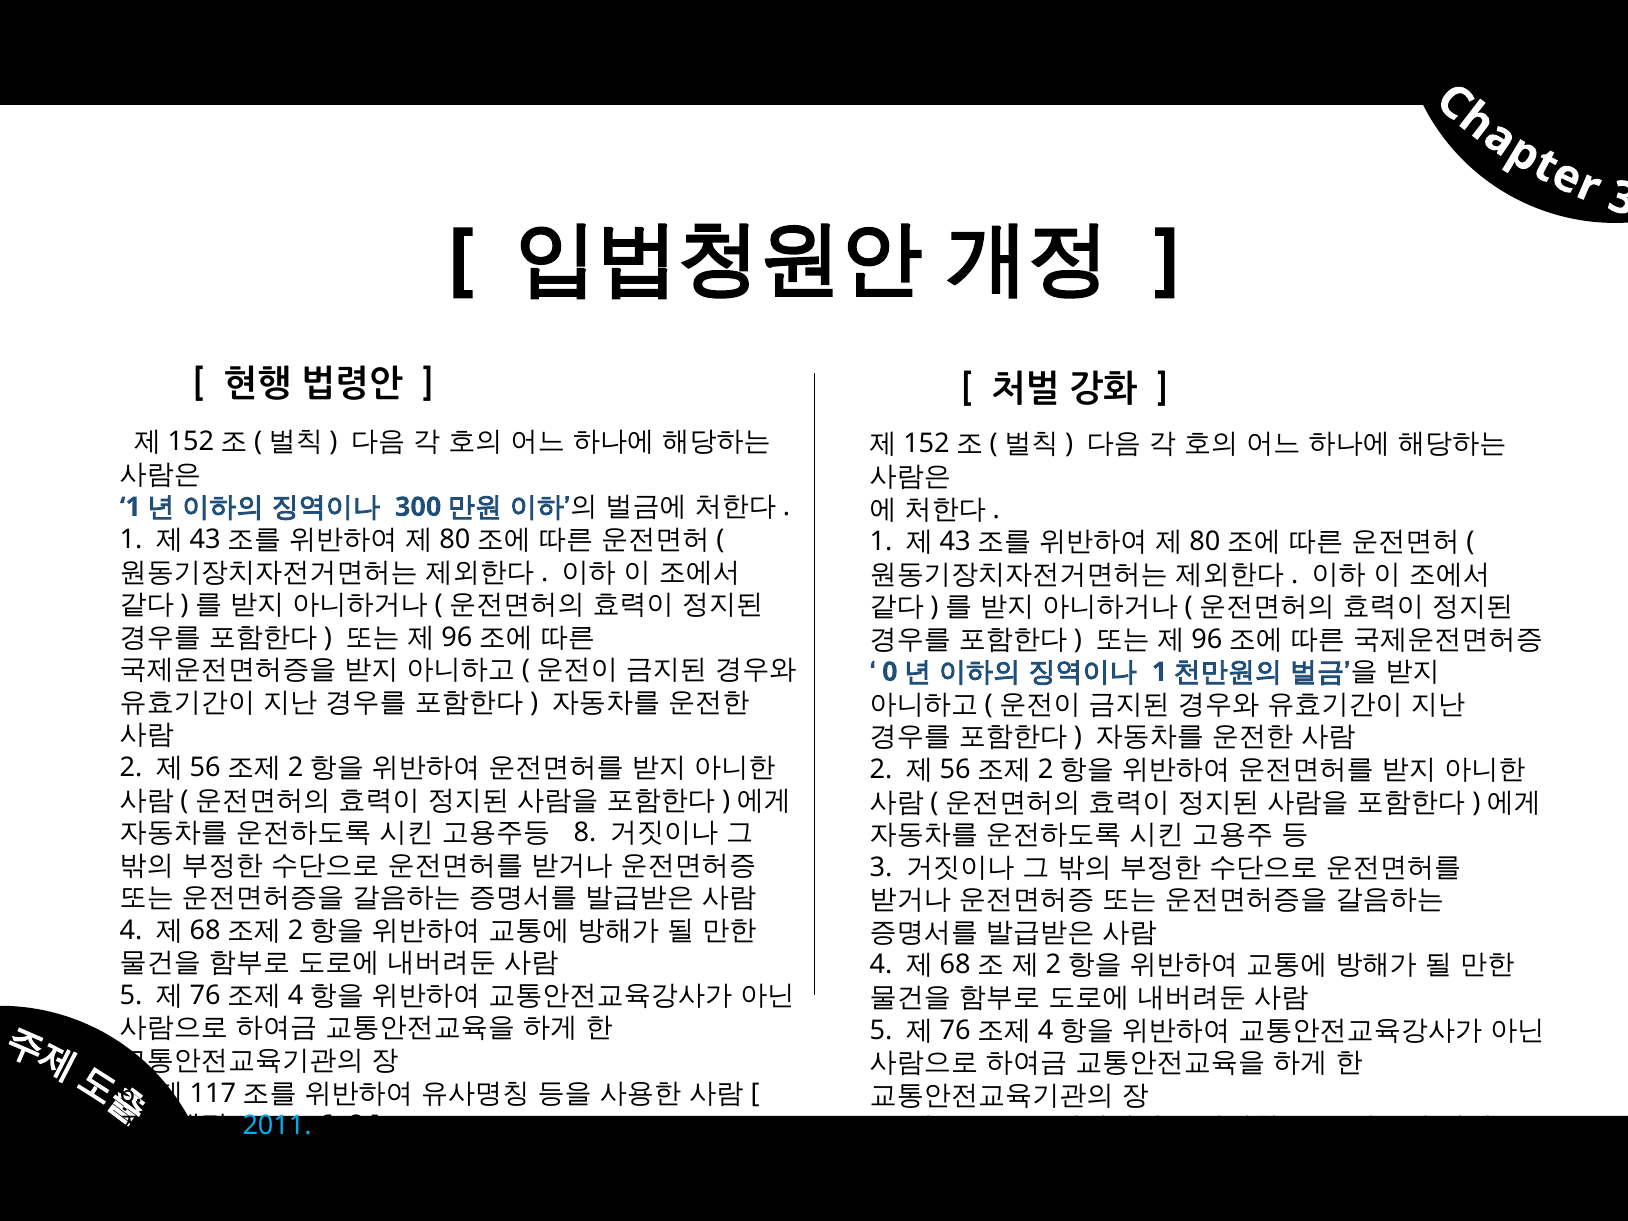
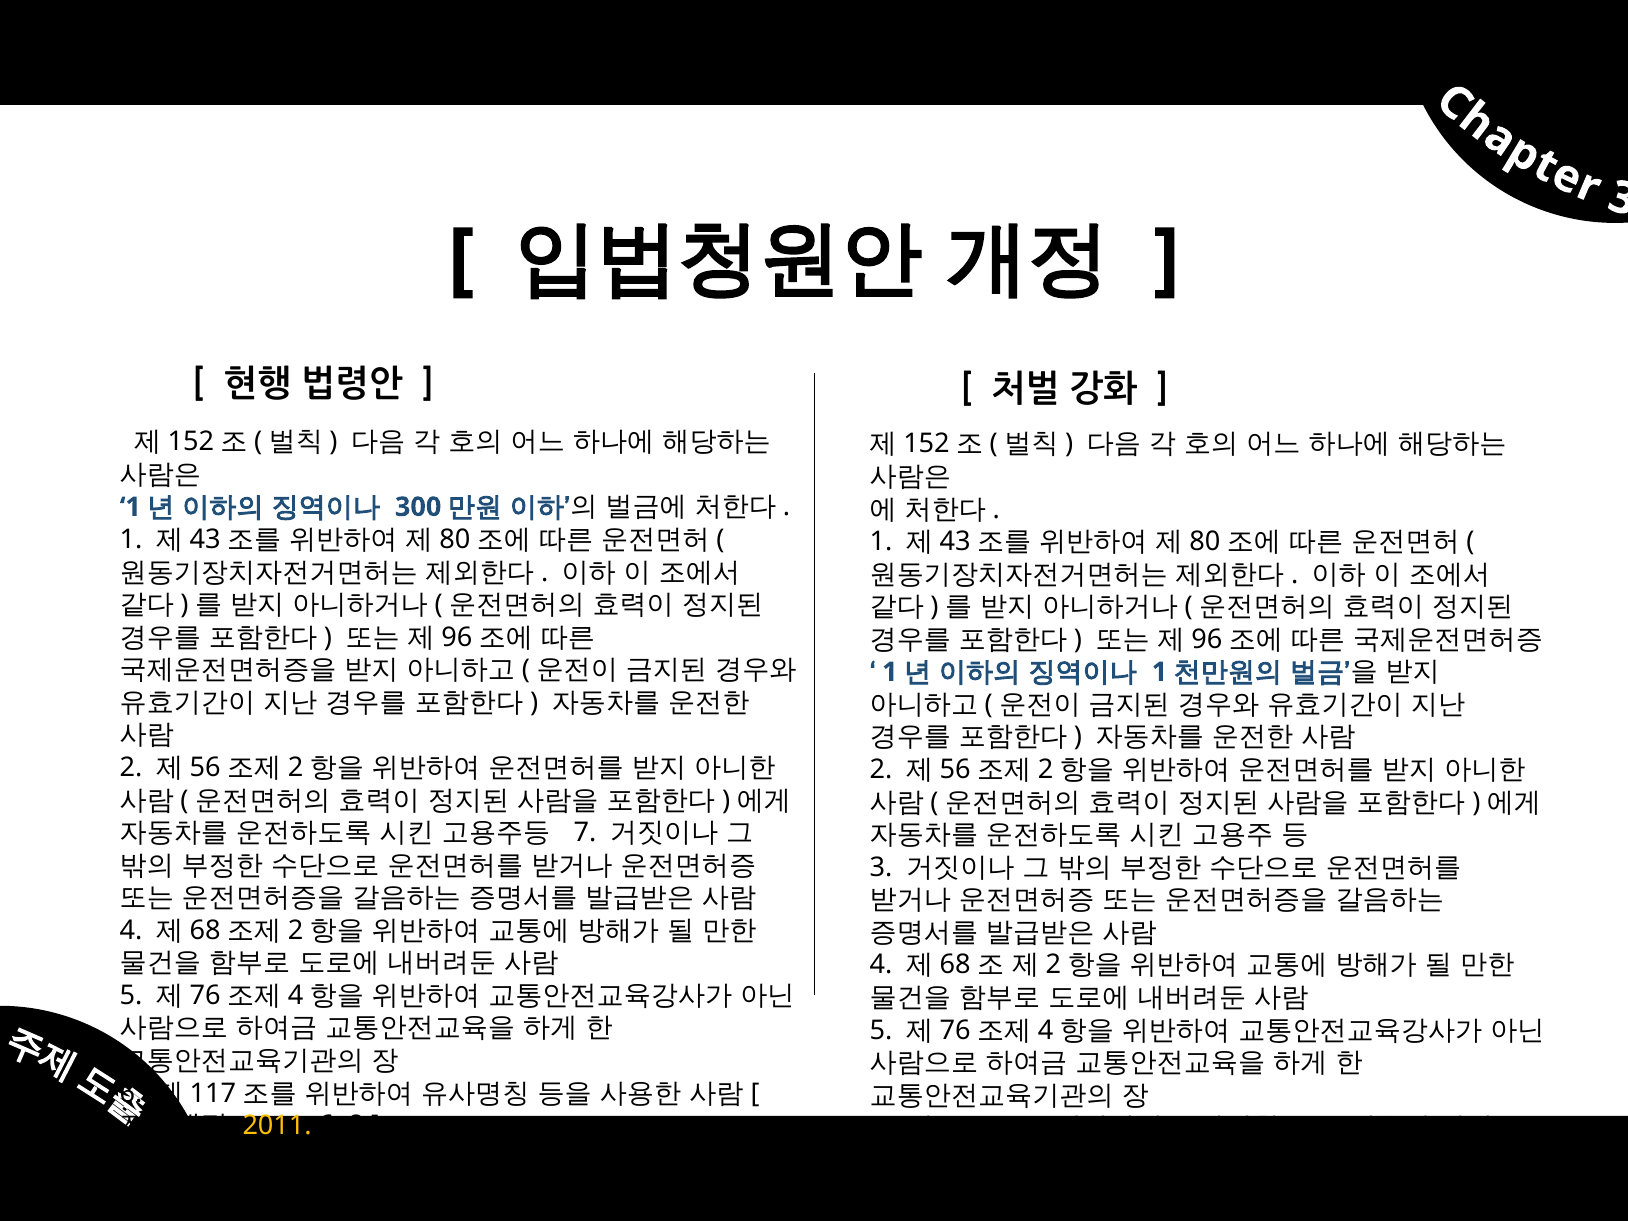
0: 0 -> 1 (890, 672)
8: 8 -> 7 (585, 833)
2011 colour: light blue -> yellow (277, 1126)
